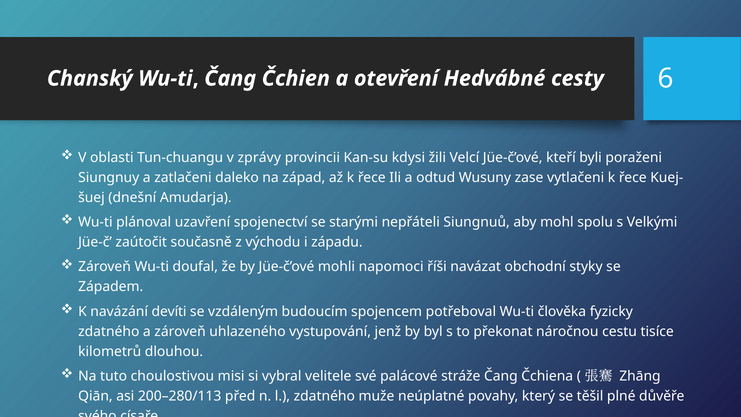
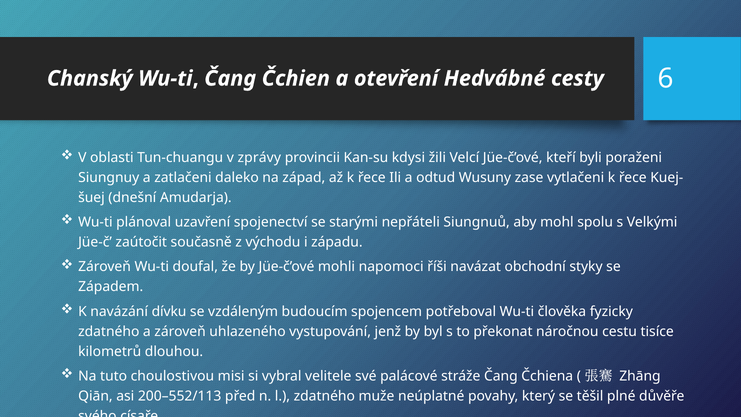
devíti: devíti -> dívku (169, 311)
200–280/113: 200–280/113 -> 200–552/113 (180, 396)
